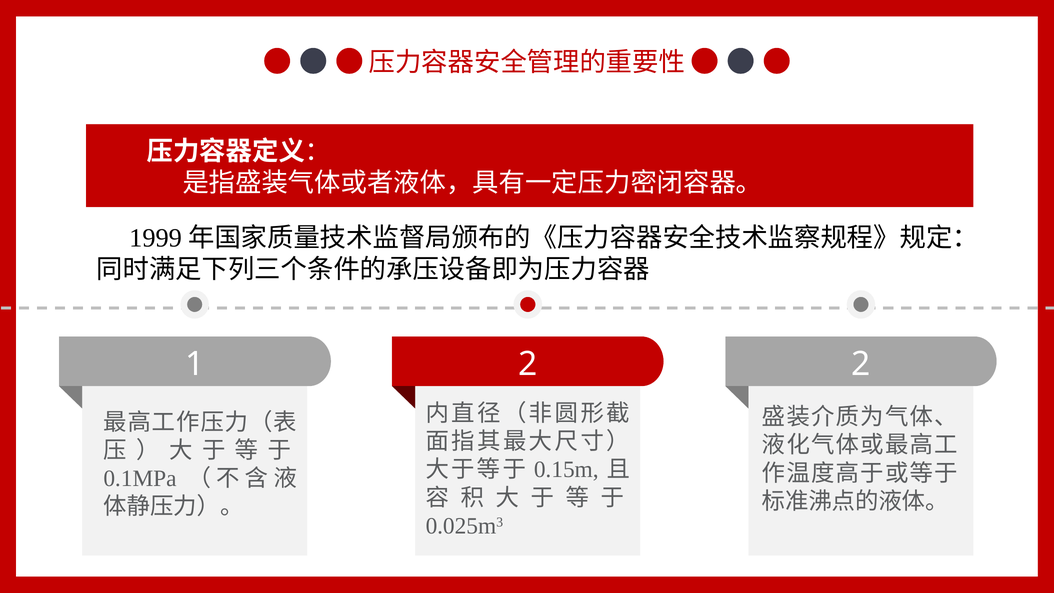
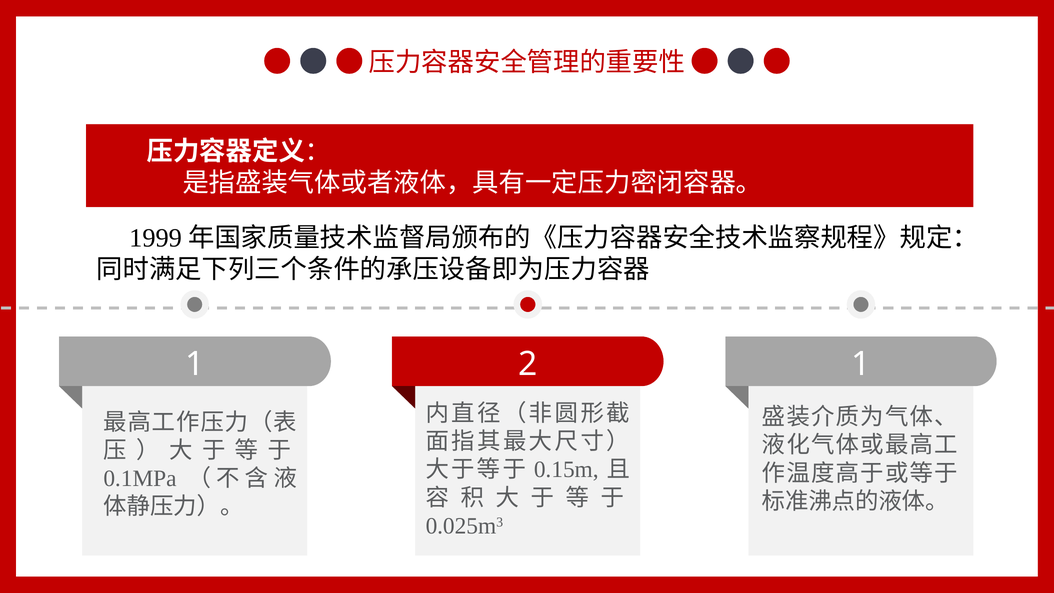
2 2: 2 -> 1 (861, 364)
